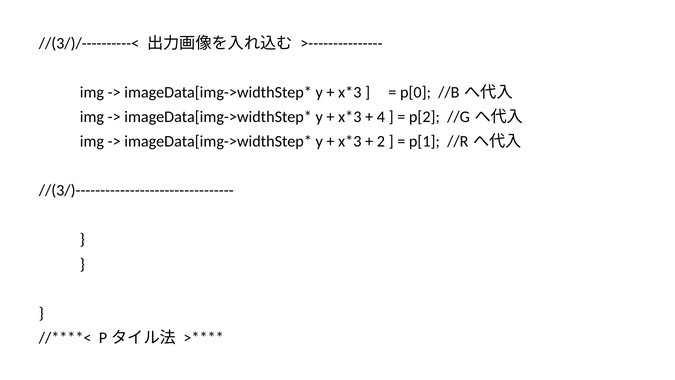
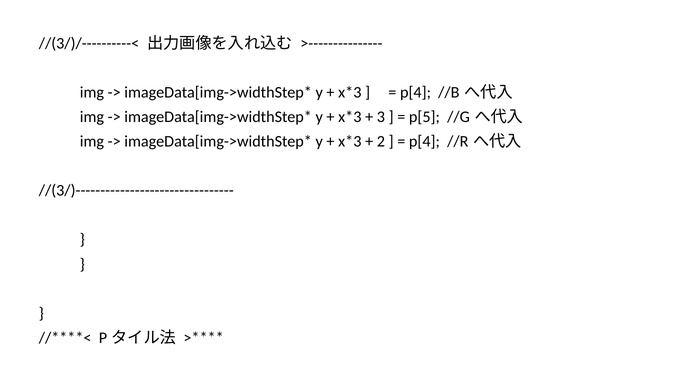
p[0: p[0 -> p[4 (415, 93)
4: 4 -> 3 (381, 117)
p[2: p[2 -> p[5 (424, 117)
p[1: p[1 -> p[4 (424, 141)
